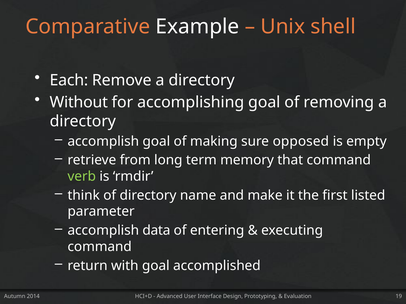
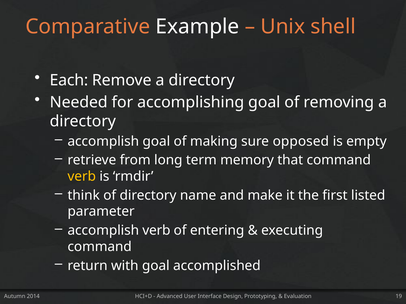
Without: Without -> Needed (79, 102)
verb colour: light green -> yellow (82, 177)
accomplish data: data -> verb (156, 231)
